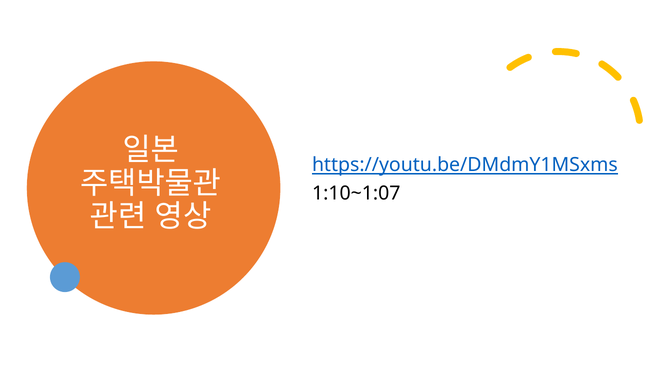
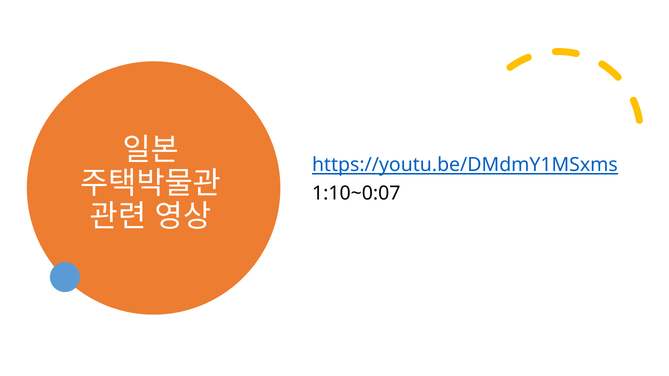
1:10~1:07: 1:10~1:07 -> 1:10~0:07 (356, 194)
